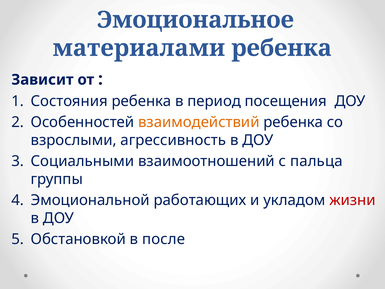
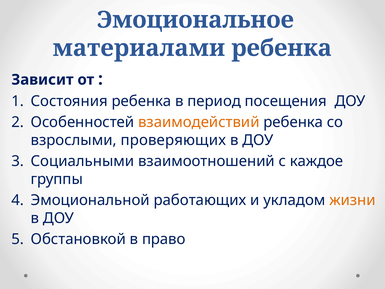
агрессивность: агрессивность -> проверяющих (173, 140)
пальца: пальца -> каждое (317, 161)
жизни colour: red -> orange (352, 200)
после: после -> право (164, 239)
